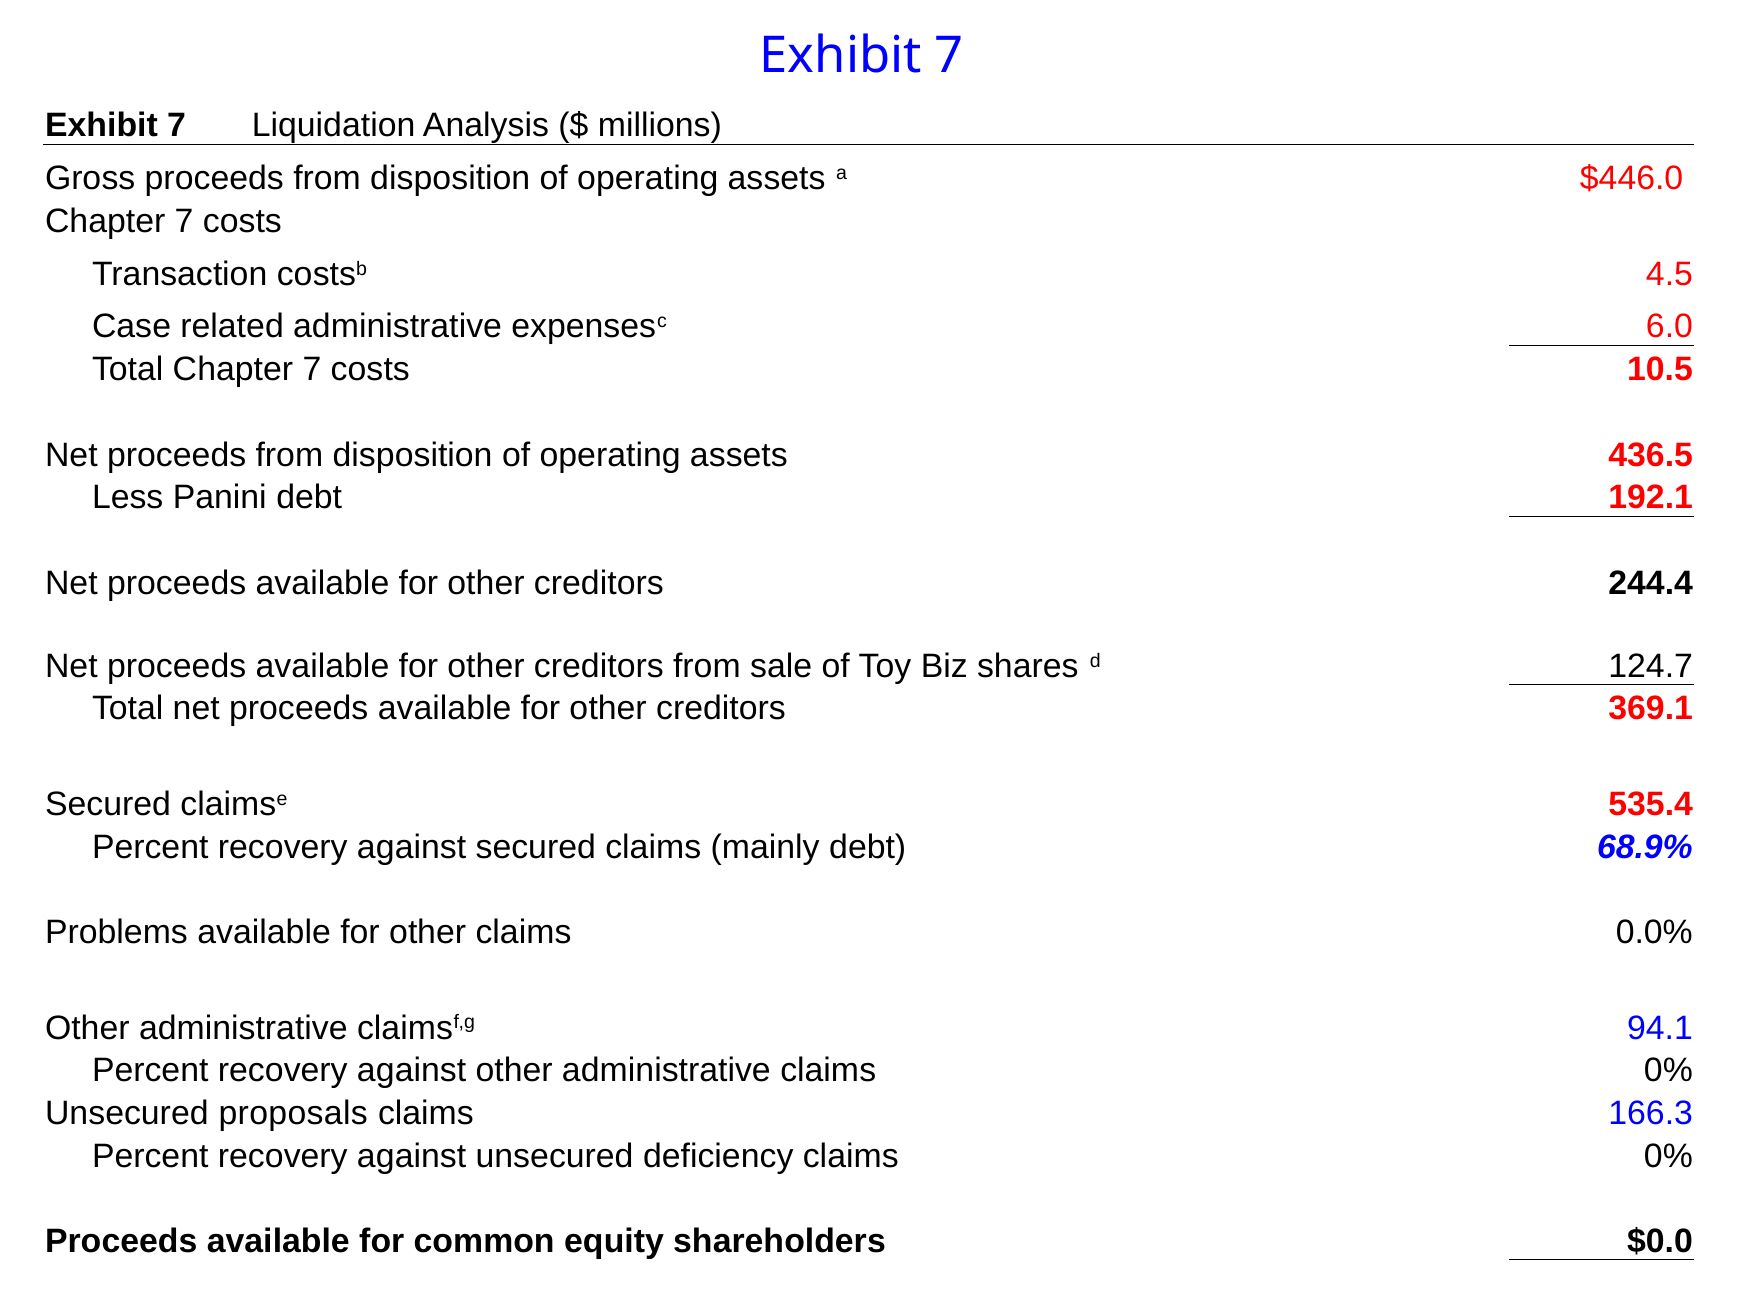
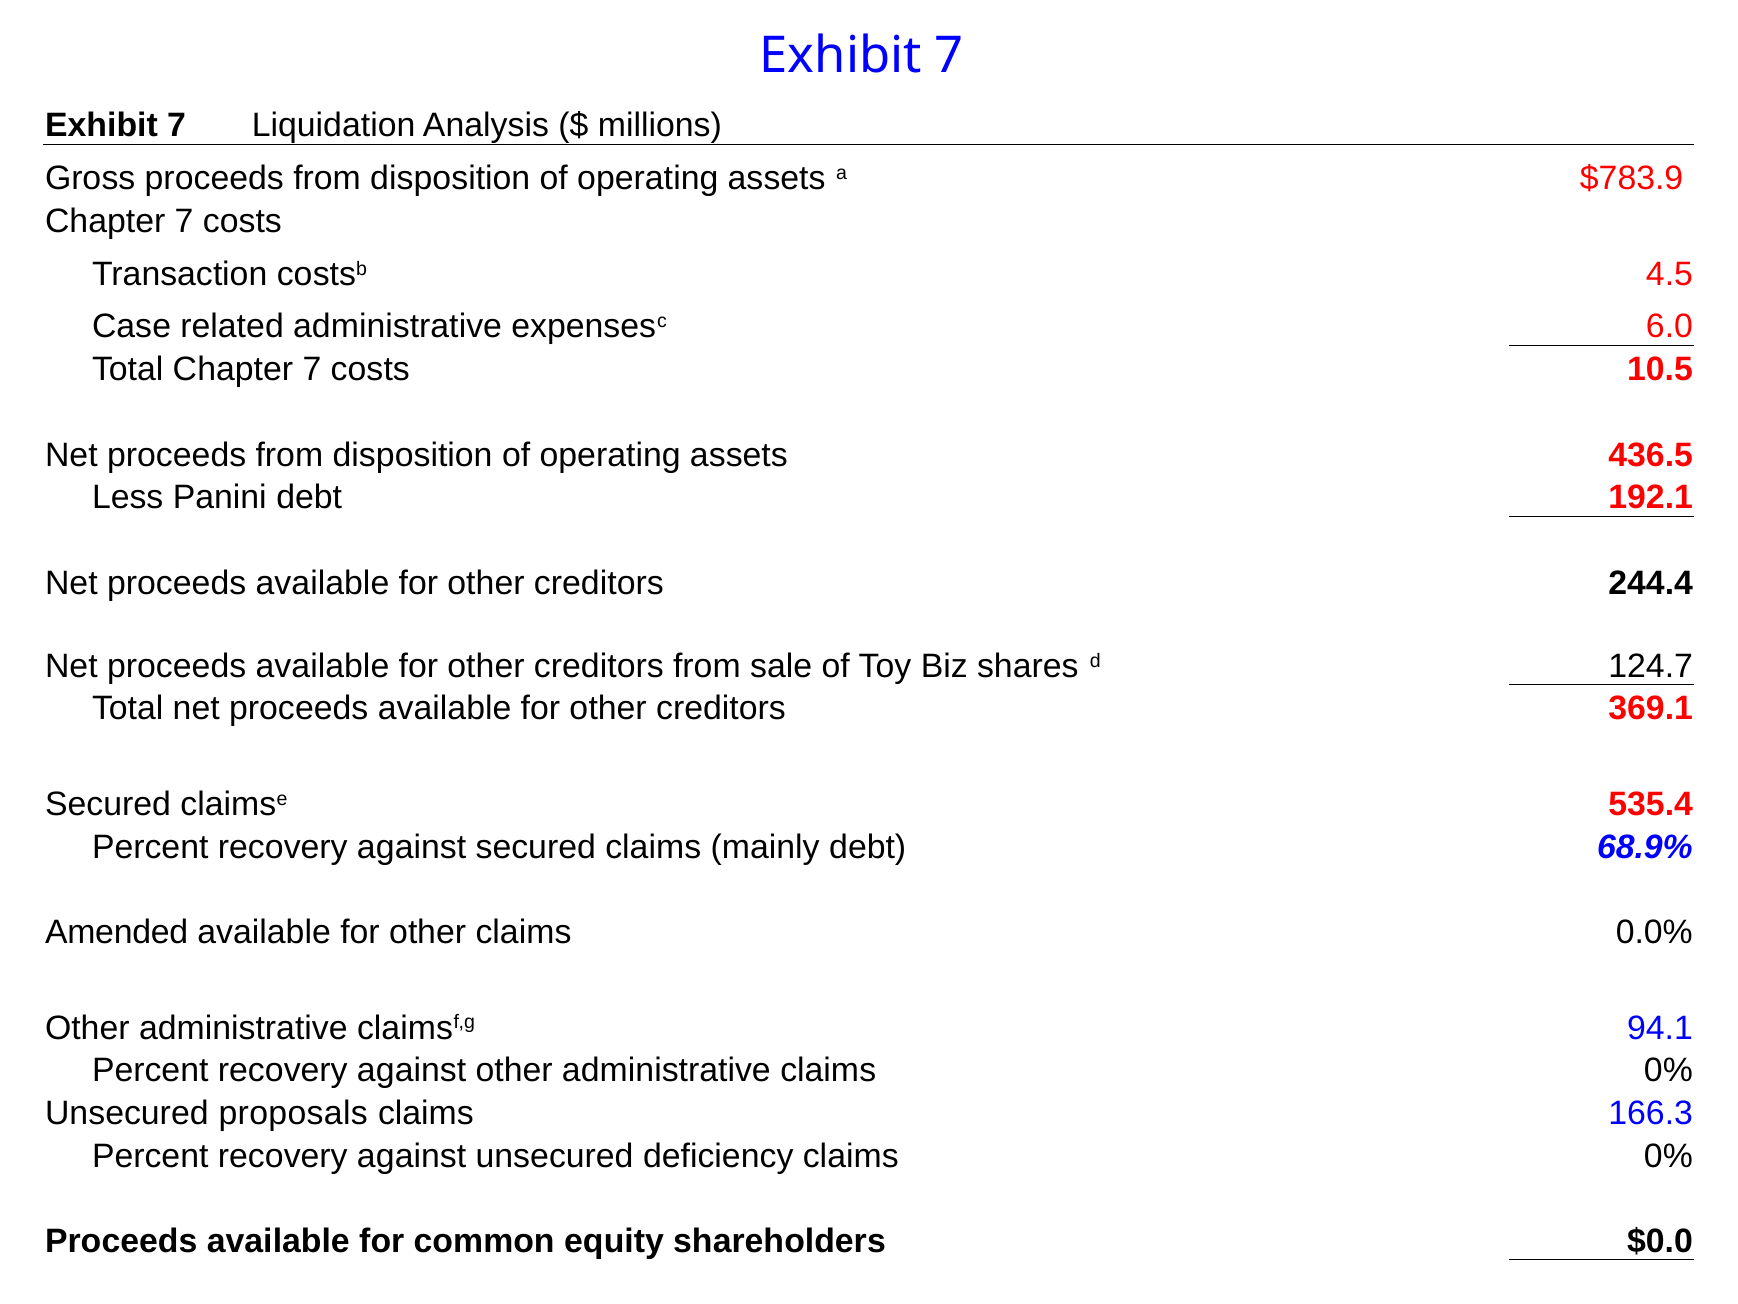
$446.0: $446.0 -> $783.9 (1632, 178)
Problems: Problems -> Amended (117, 932)
